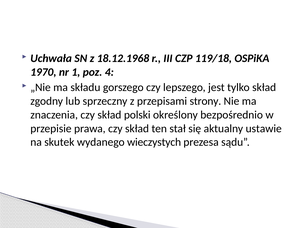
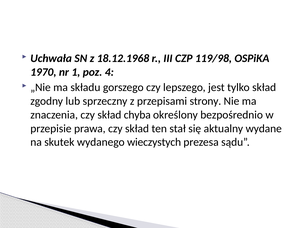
119/18: 119/18 -> 119/98 (213, 58)
polski: polski -> chyba (137, 115)
ustawie: ustawie -> wydane (264, 129)
